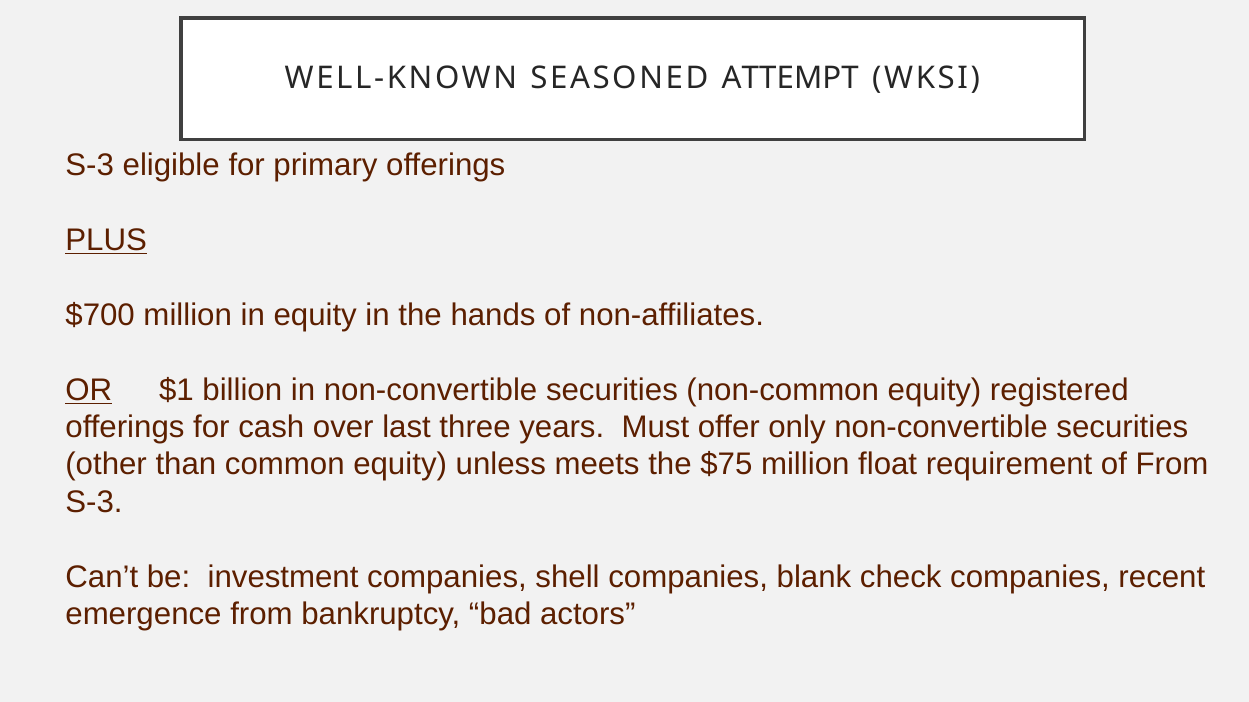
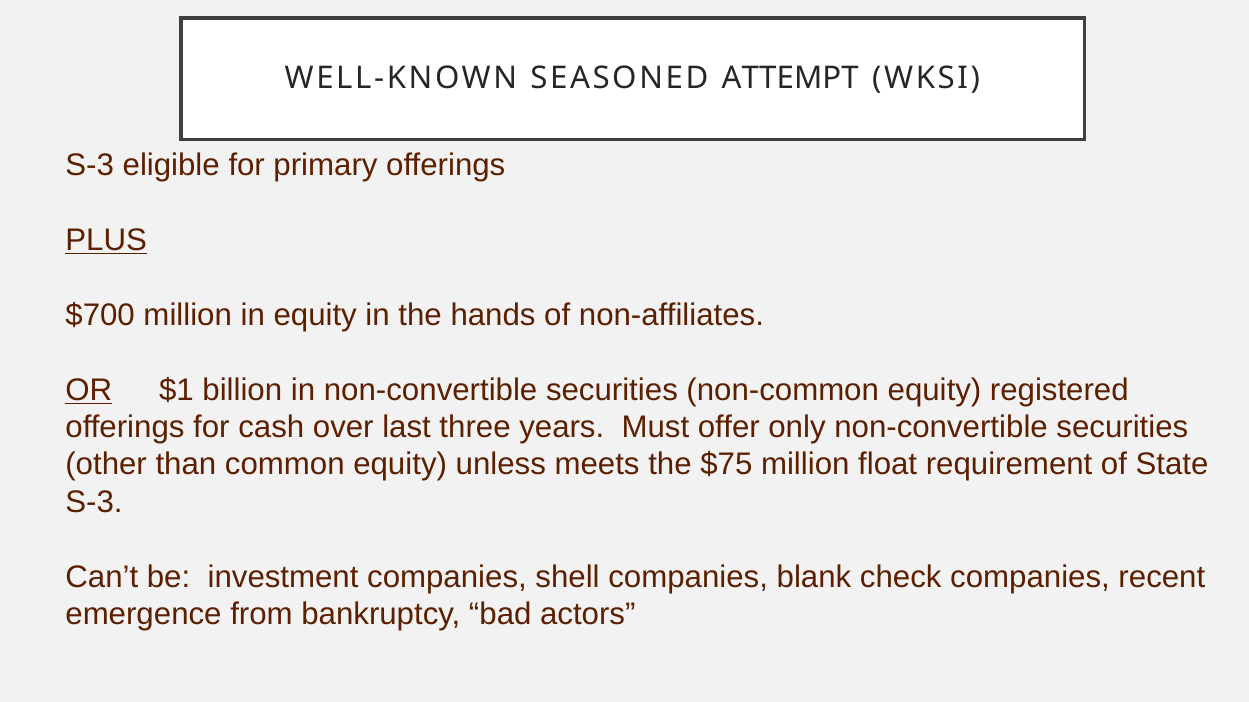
of From: From -> State (1172, 465)
